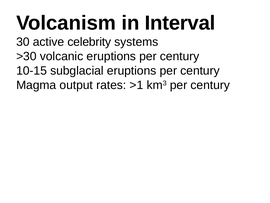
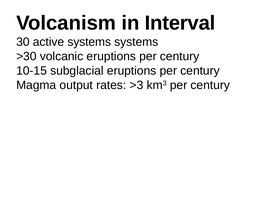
active celebrity: celebrity -> systems (89, 42)
>1: >1 -> >3 (136, 85)
